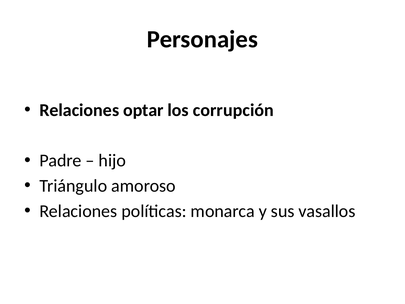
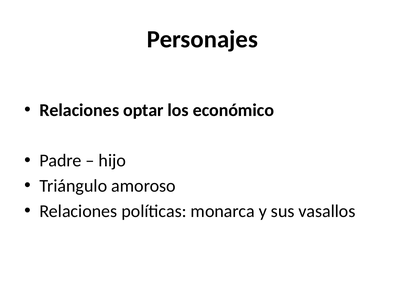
corrupción: corrupción -> económico (233, 110)
